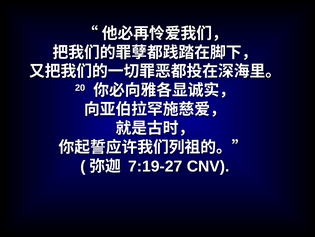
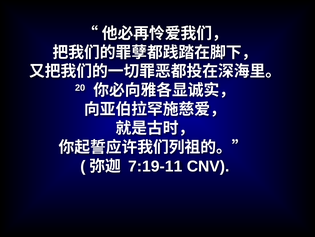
7:19-27: 7:19-27 -> 7:19-11 (155, 166)
